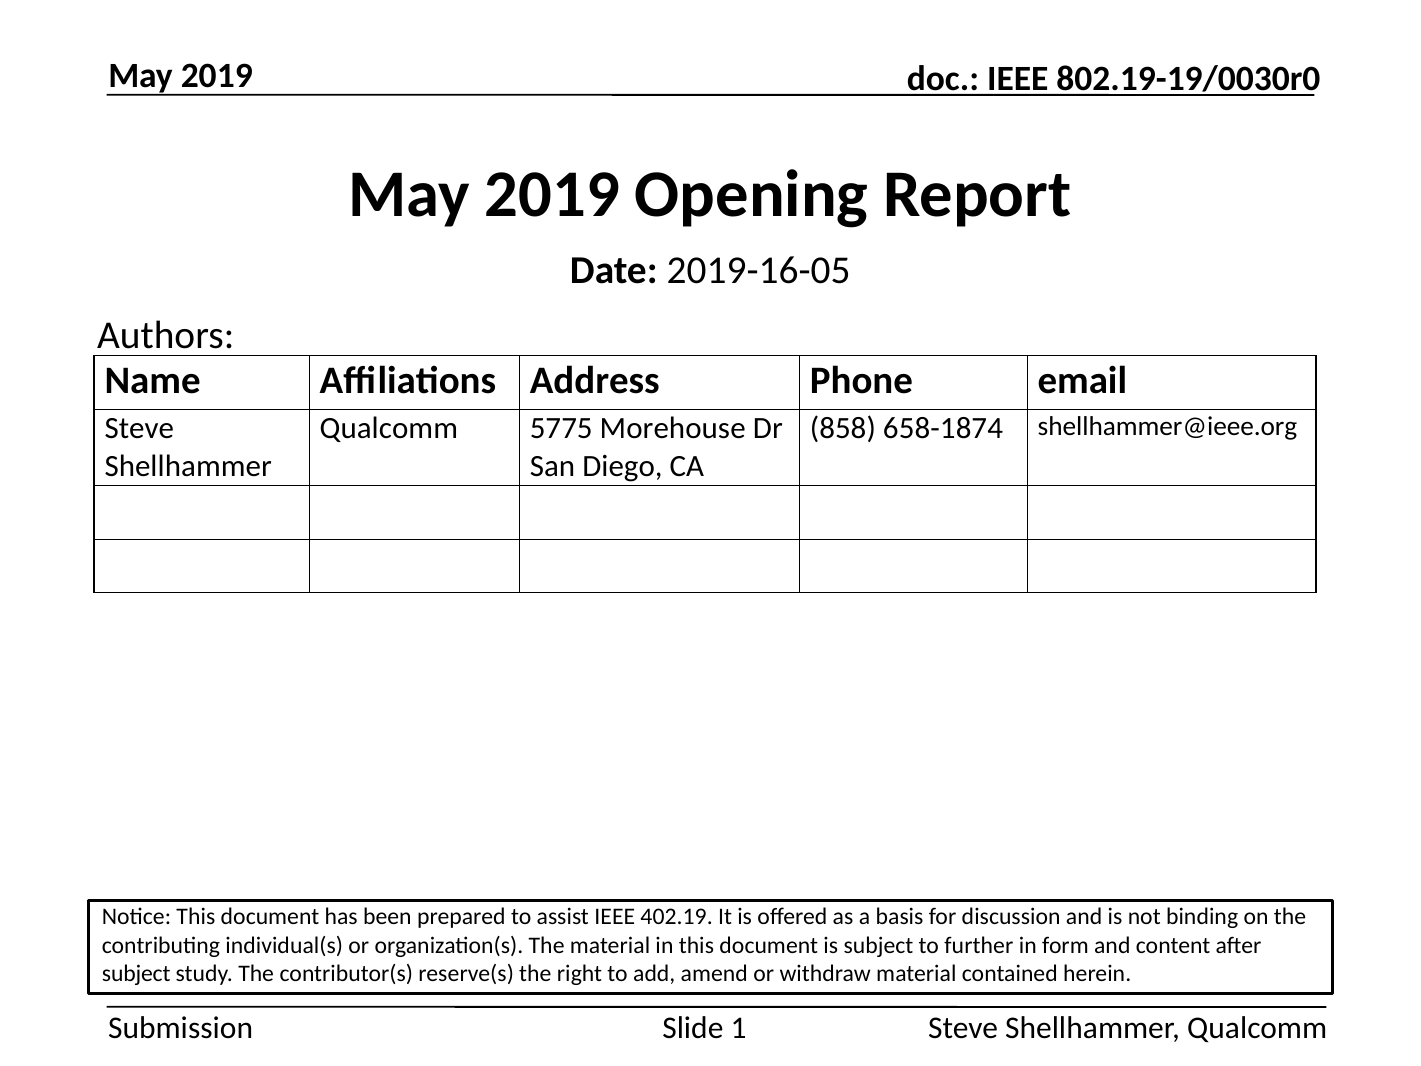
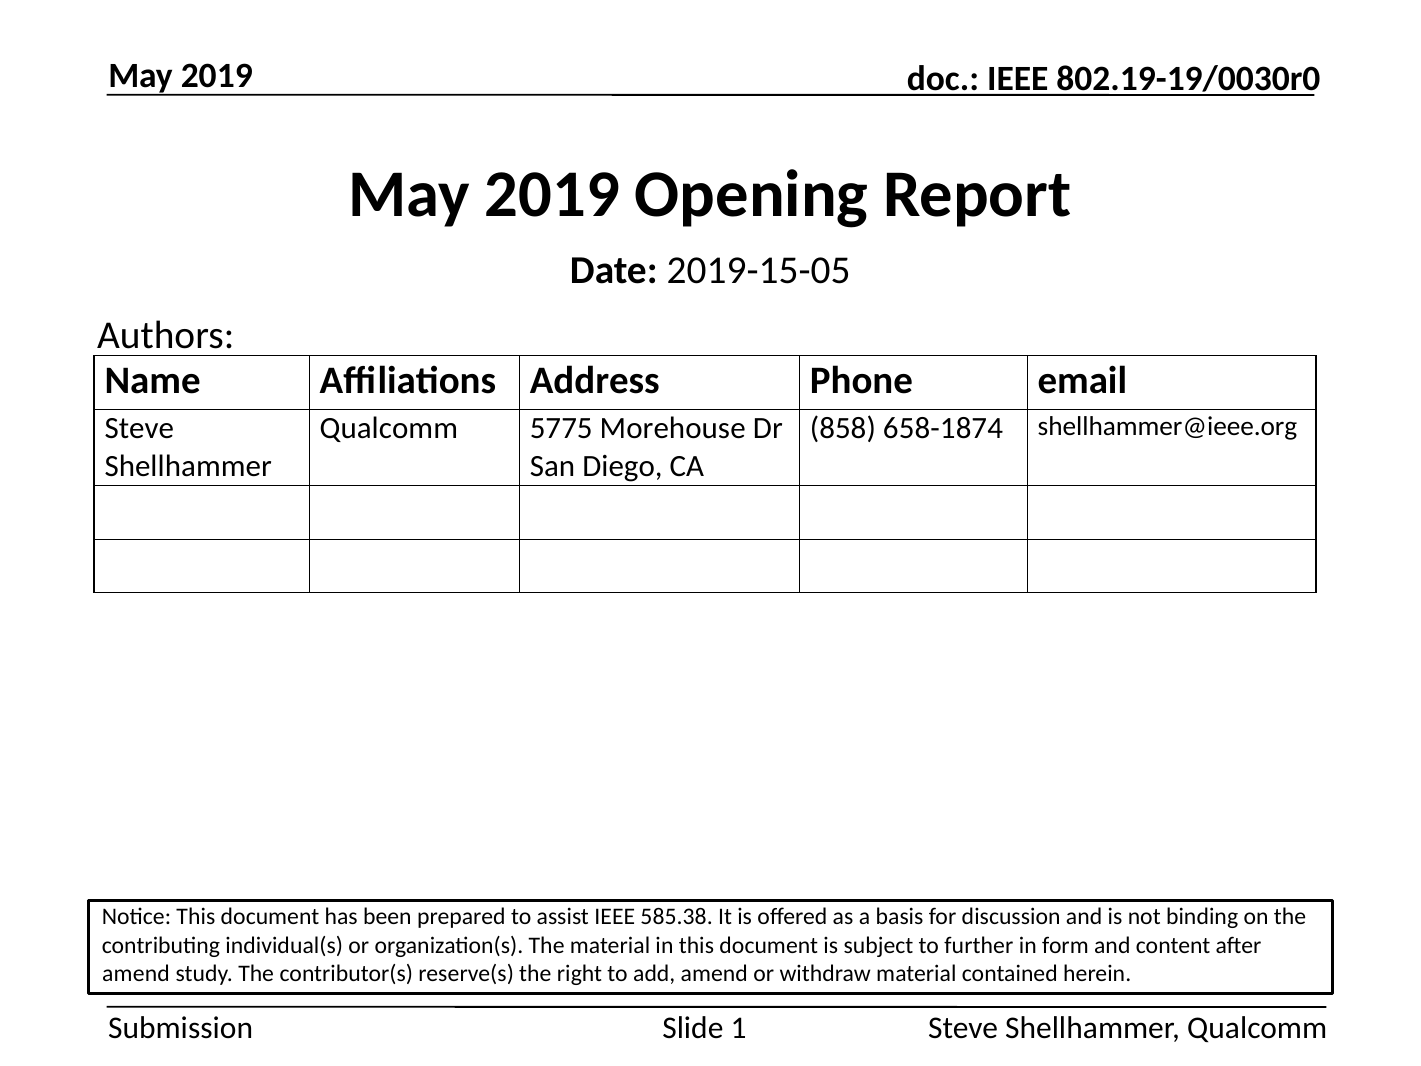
2019-16-05: 2019-16-05 -> 2019-15-05 (759, 270)
402.19: 402.19 -> 585.38 (677, 917)
subject: subject -> amend (136, 973)
